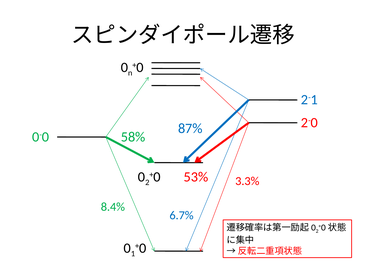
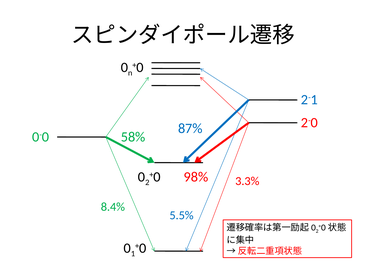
53%: 53% -> 98% (196, 177)
6.7%: 6.7% -> 5.5% (182, 216)
